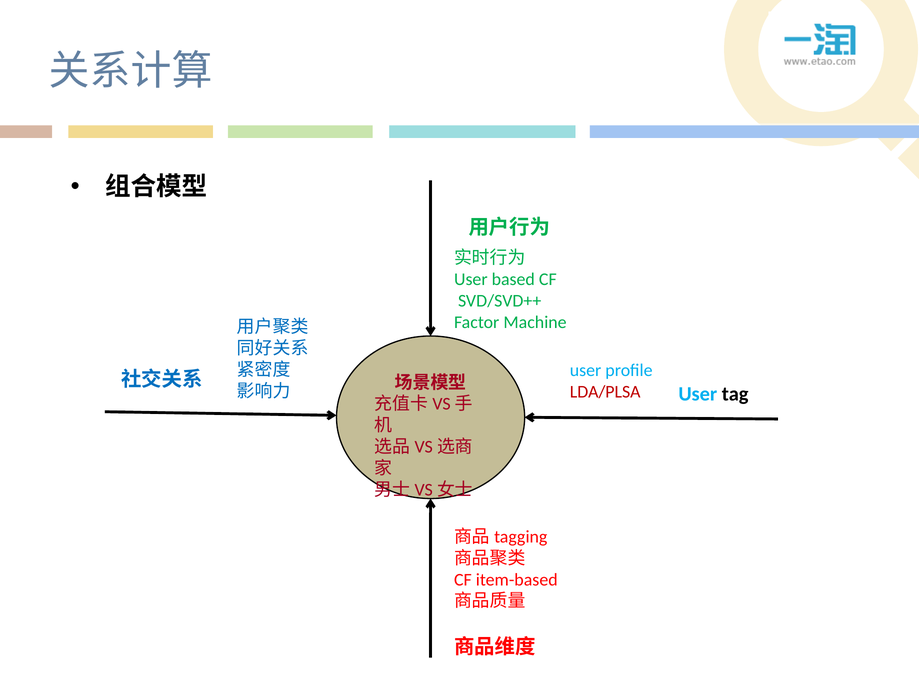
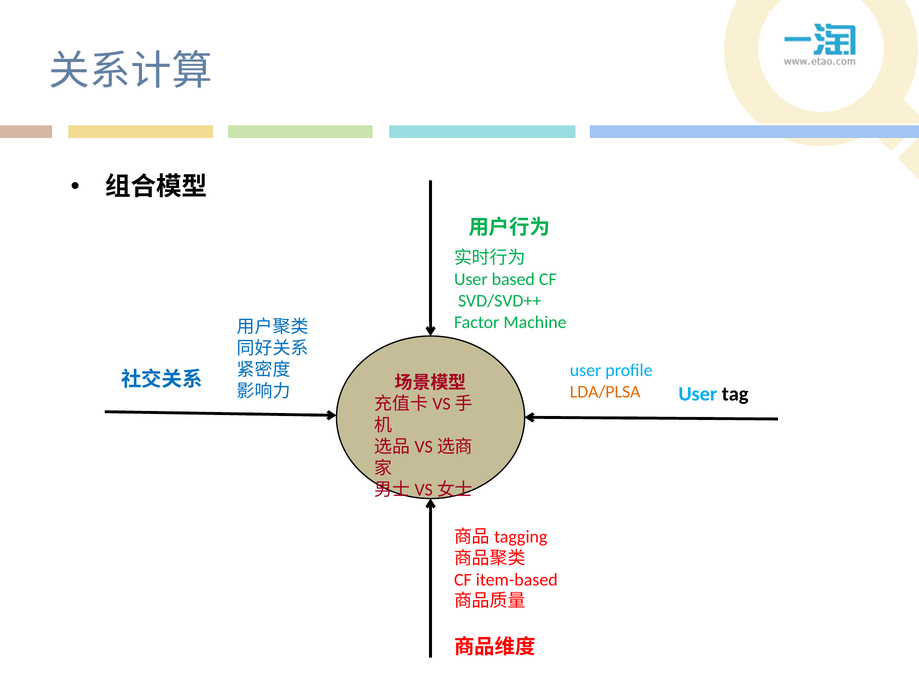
LDA/PLSA colour: red -> orange (605, 392)
